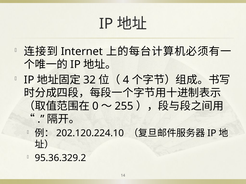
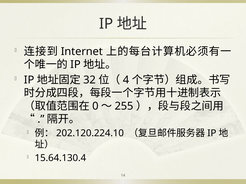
95.36.329.2: 95.36.329.2 -> 15.64.130.4 (60, 158)
